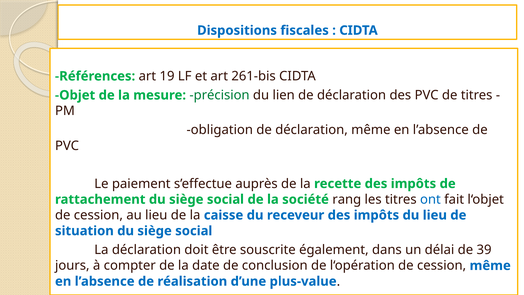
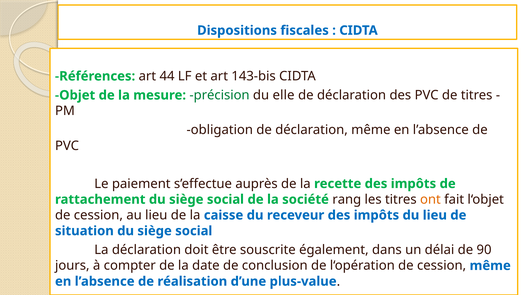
19: 19 -> 44 (167, 76)
261-bis: 261-bis -> 143-bis (254, 76)
lien: lien -> elle (284, 95)
ont colour: blue -> orange (430, 199)
39: 39 -> 90 (484, 250)
